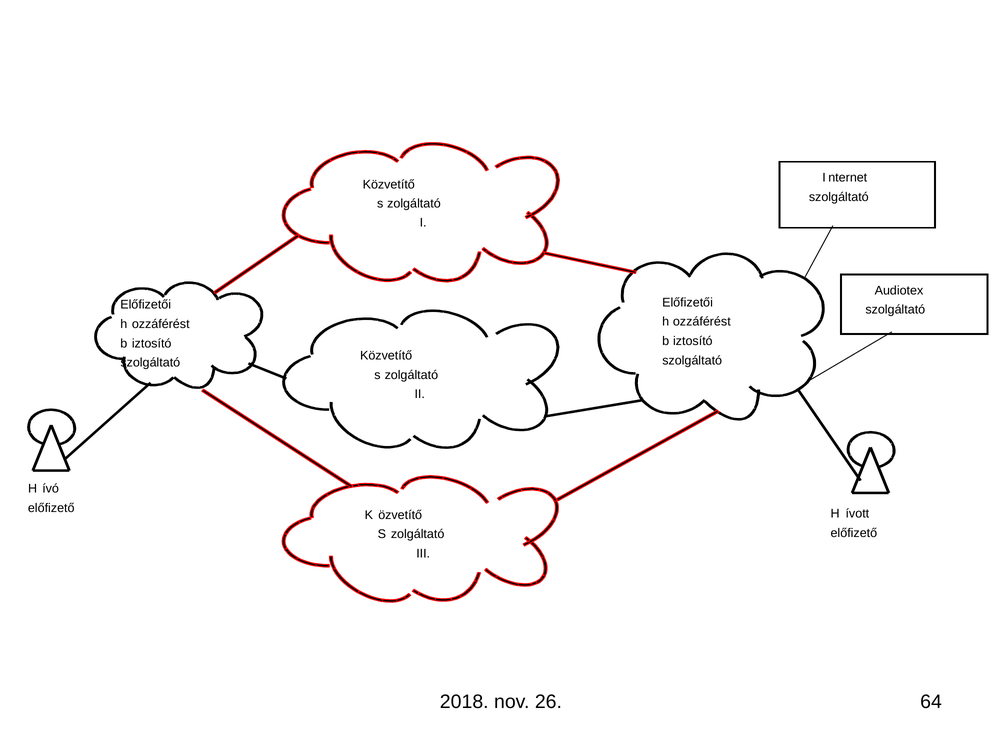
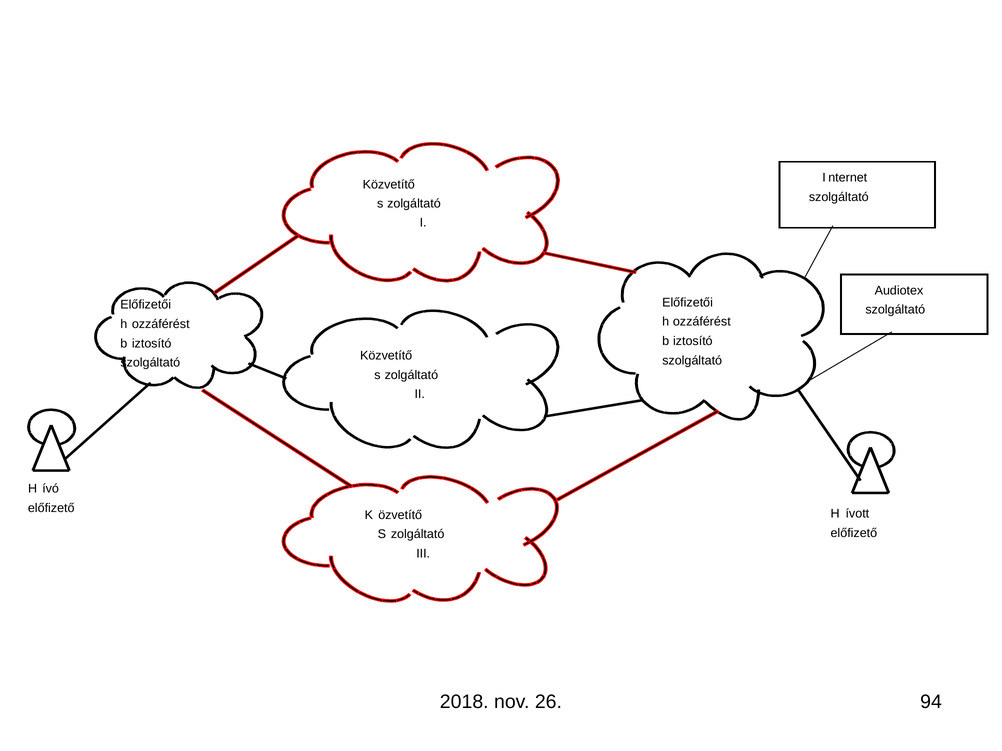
64: 64 -> 94 (931, 702)
